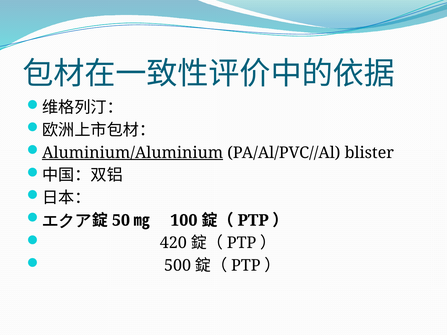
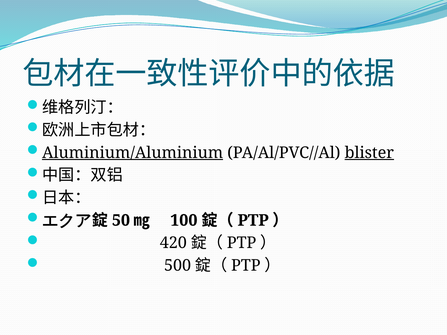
blister underline: none -> present (369, 153)
